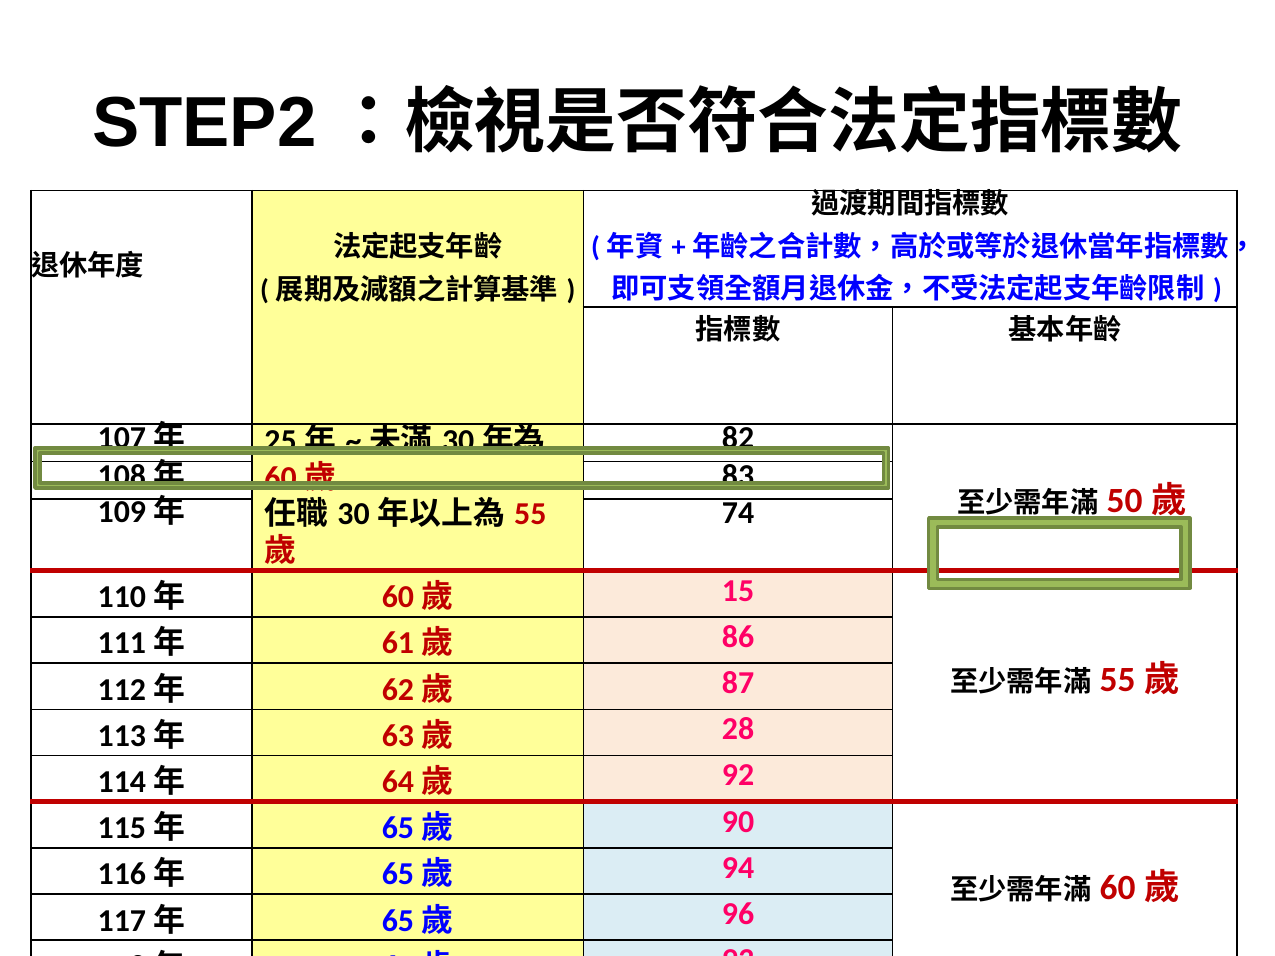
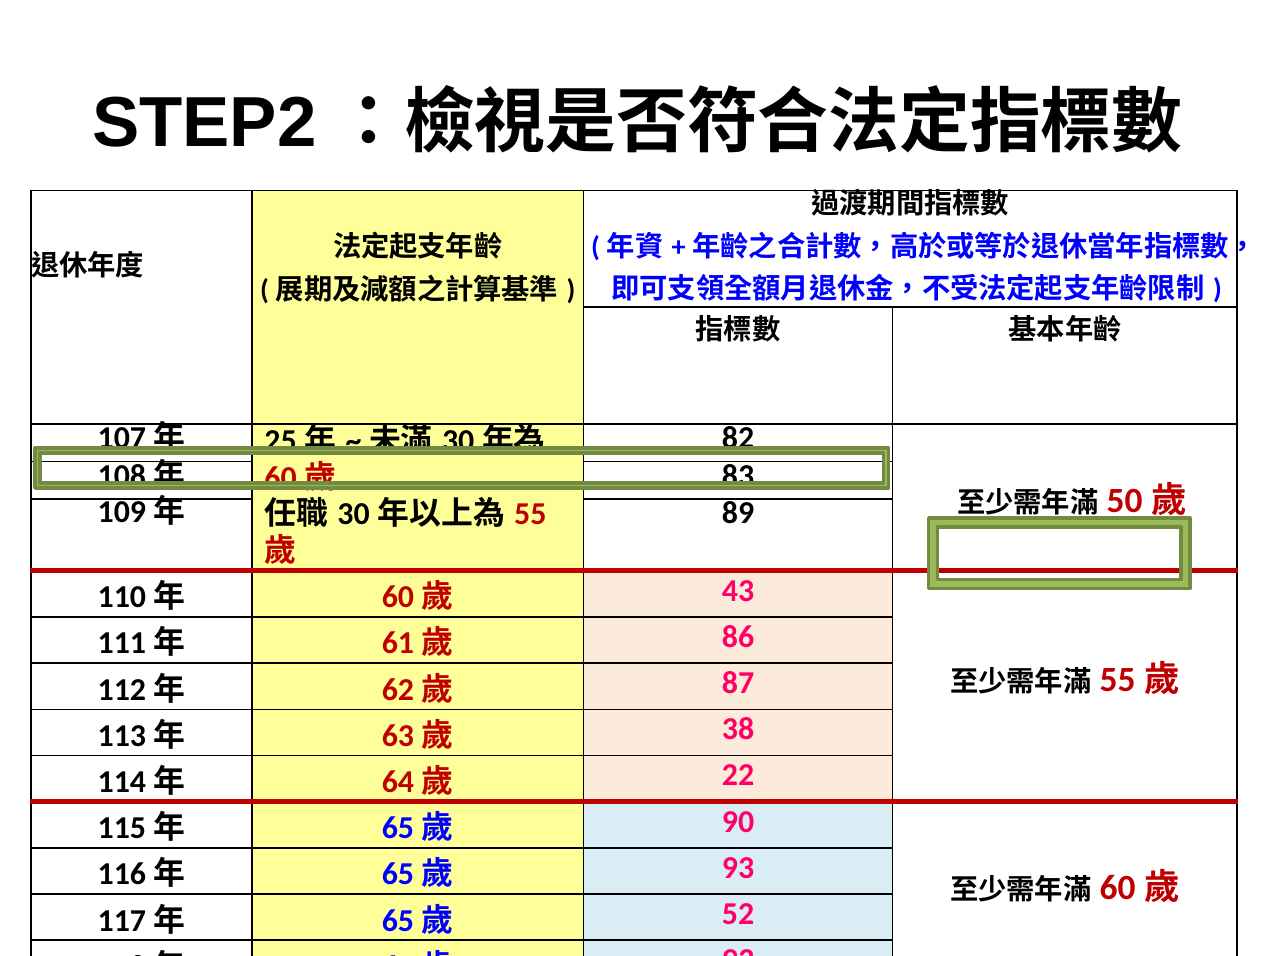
74: 74 -> 89 (738, 513)
15: 15 -> 43 (738, 591)
28: 28 -> 38 (738, 729)
92: 92 -> 22 (738, 776)
94: 94 -> 93 (738, 868)
96: 96 -> 52 (738, 914)
